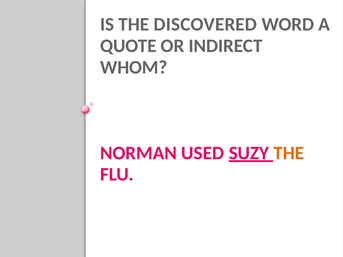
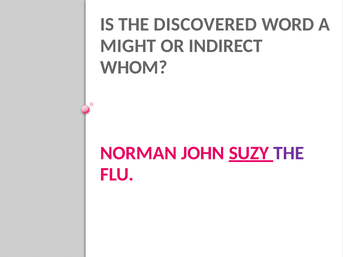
QUOTE: QUOTE -> MIGHT (128, 46)
USED: USED -> JOHN (203, 153)
THE colour: orange -> purple (289, 153)
